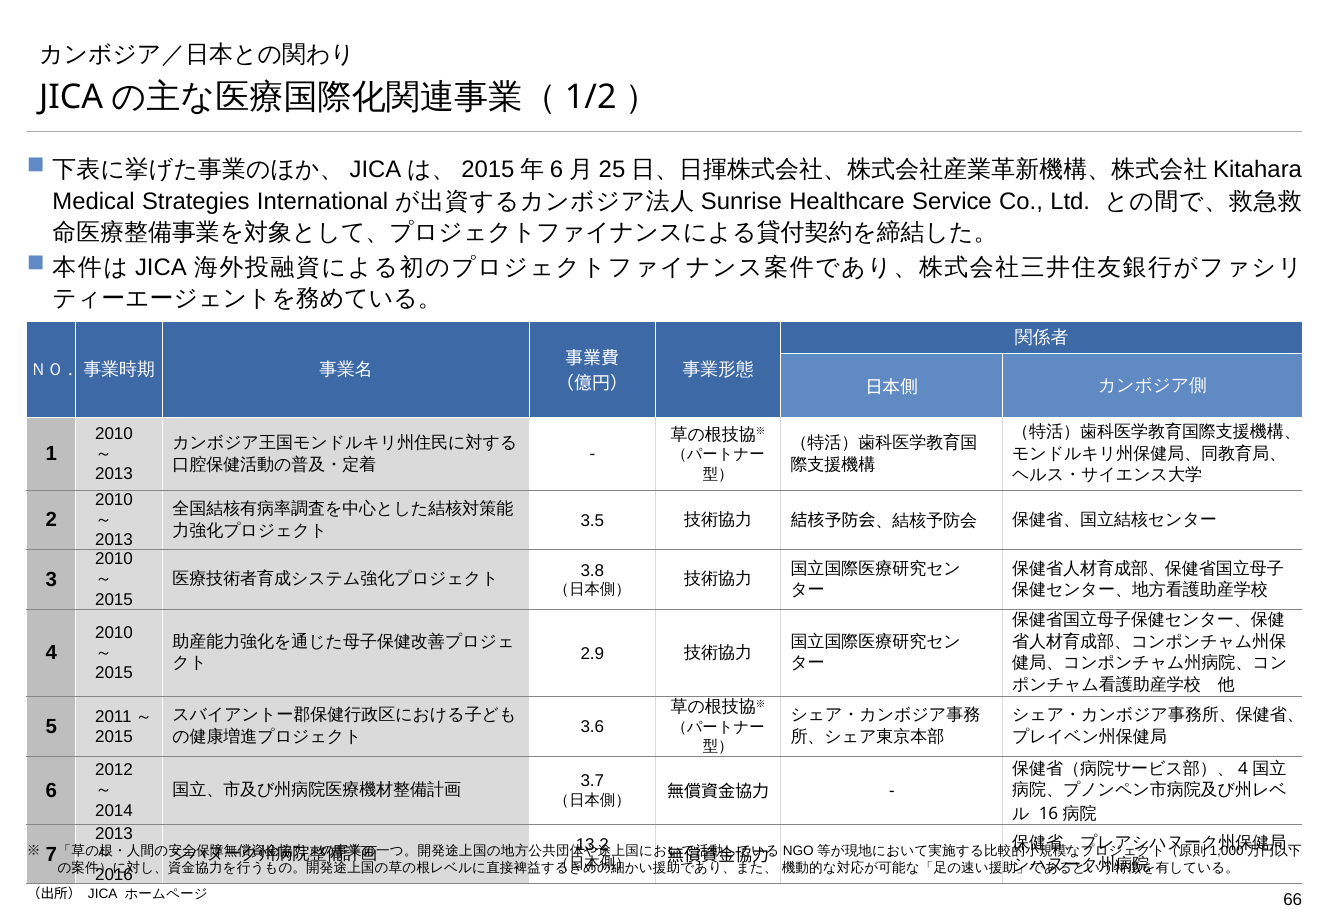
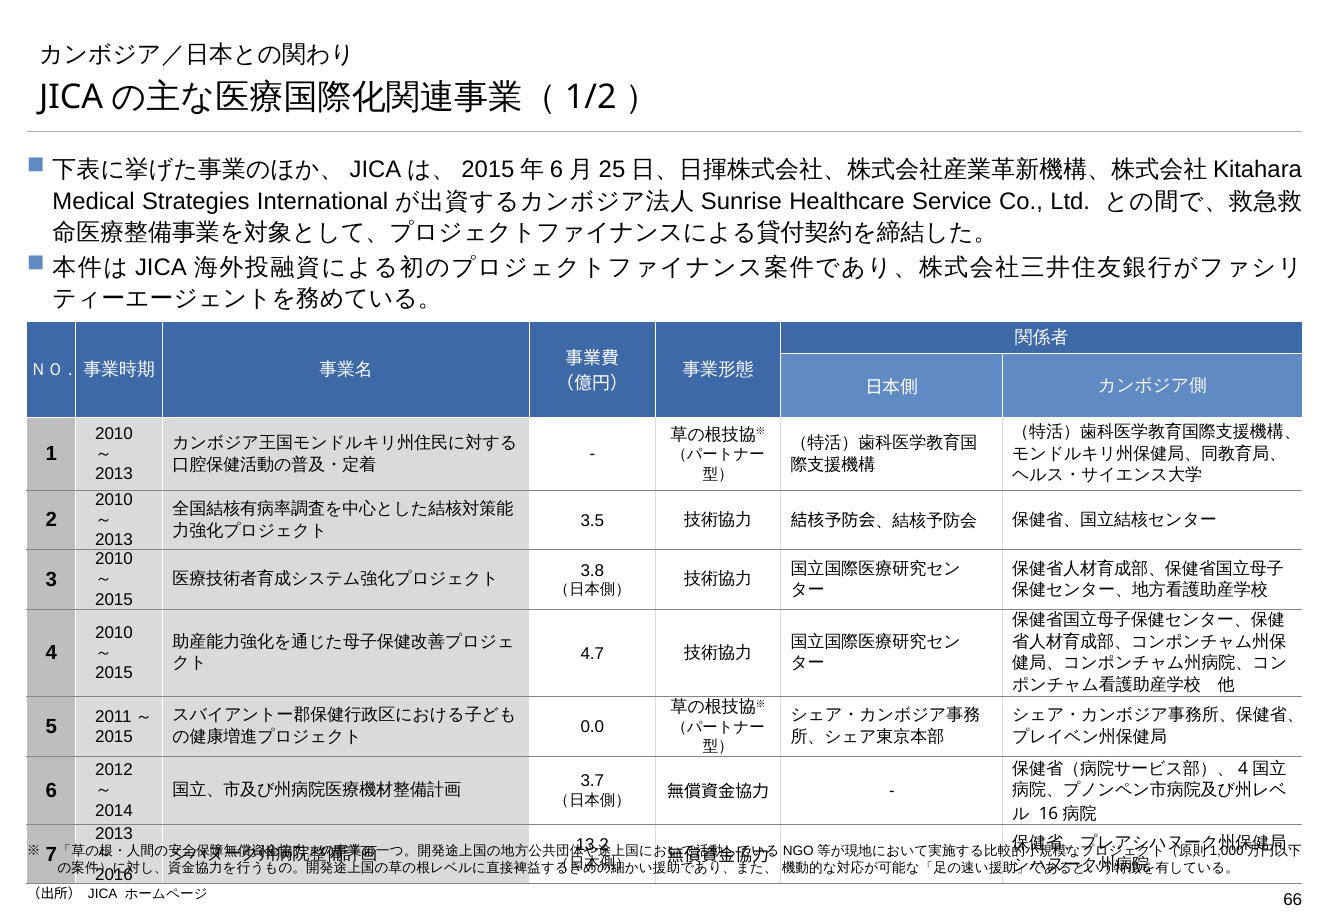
2.9: 2.9 -> 4.7 (592, 653)
3.6: 3.6 -> 0.0 (592, 727)
